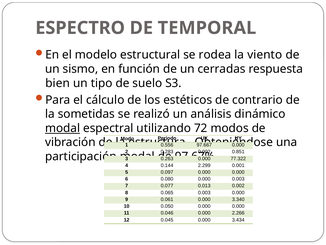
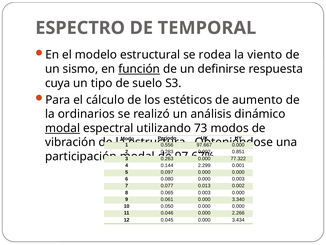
función underline: none -> present (139, 69)
cerradas: cerradas -> definirse (222, 69)
bien: bien -> cuya (58, 83)
contrario: contrario -> aumento (257, 100)
sometidas: sometidas -> ordinarios (86, 114)
72: 72 -> 73 (201, 128)
